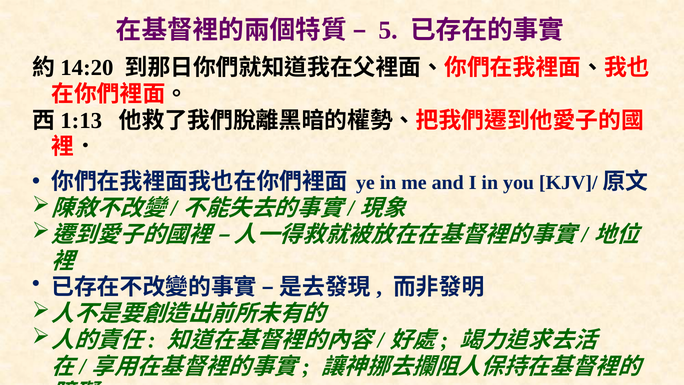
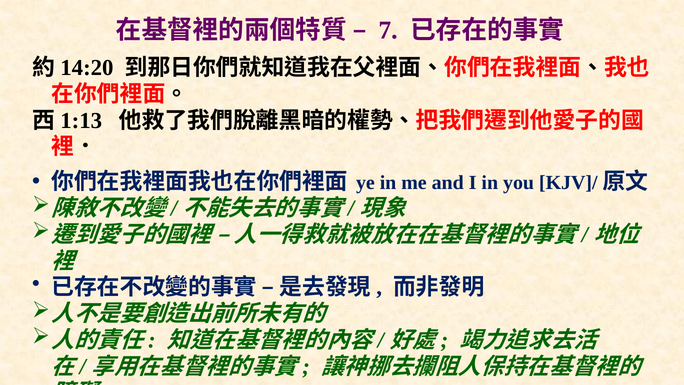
5: 5 -> 7 (388, 30)
